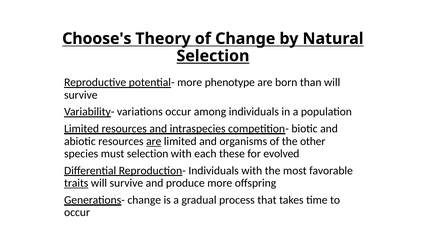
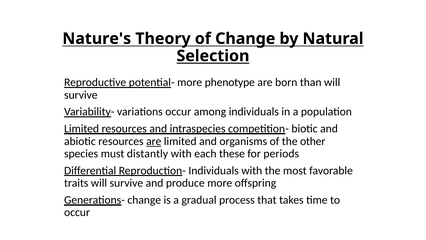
Choose's: Choose's -> Nature's (97, 39)
must selection: selection -> distantly (148, 153)
evolved: evolved -> periods (281, 153)
traits underline: present -> none (76, 183)
